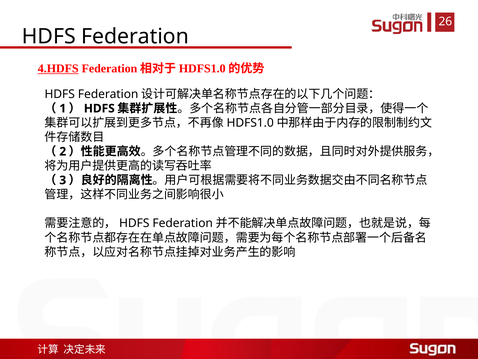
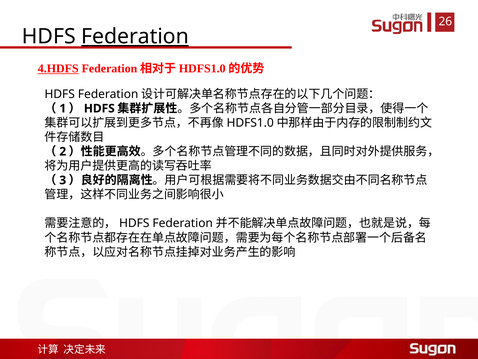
Federation underline: none -> present (135, 36)
